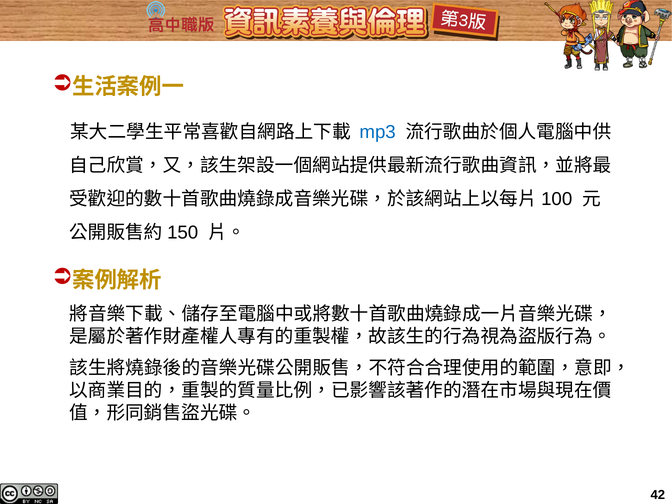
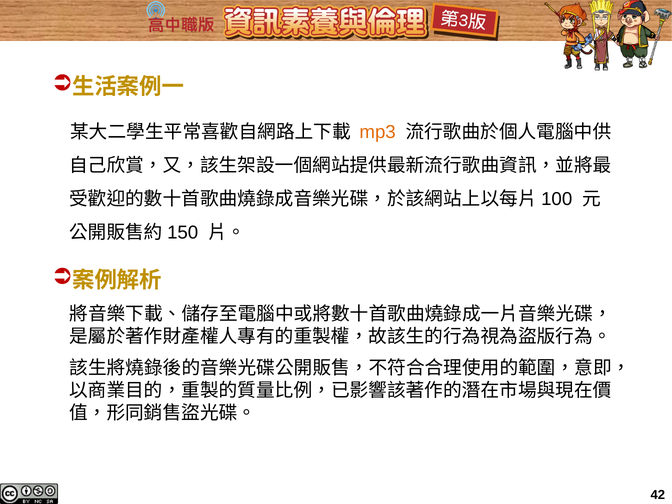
mp3 colour: blue -> orange (378, 132)
